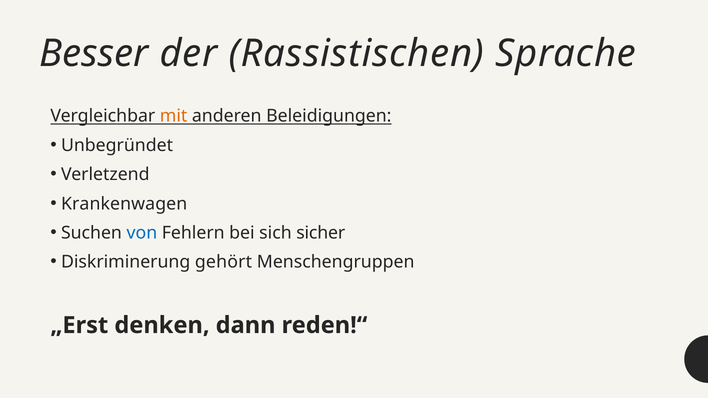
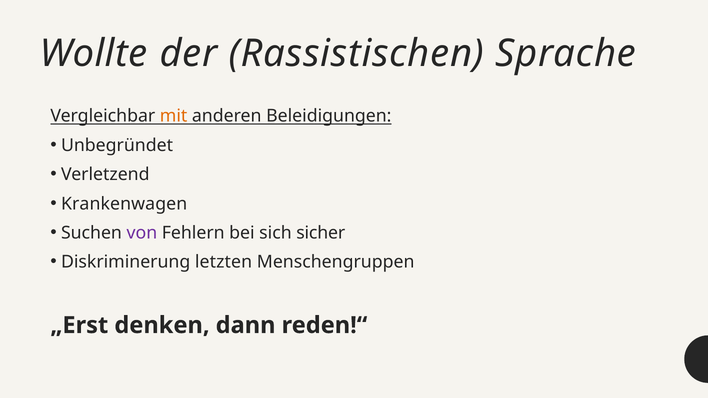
Besser: Besser -> Wollte (94, 54)
von colour: blue -> purple (142, 233)
gehört: gehört -> letzten (224, 262)
